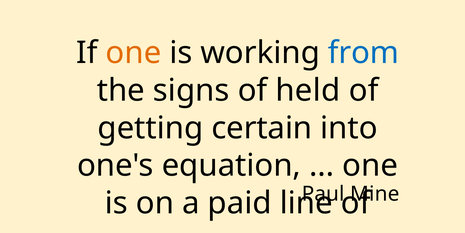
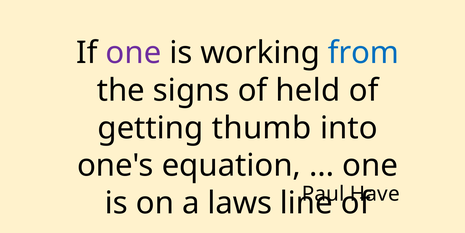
one colour: orange -> purple (133, 53)
certain: certain -> thumb (262, 128)
Mine: Mine -> Have (375, 193)
paid: paid -> laws (240, 203)
